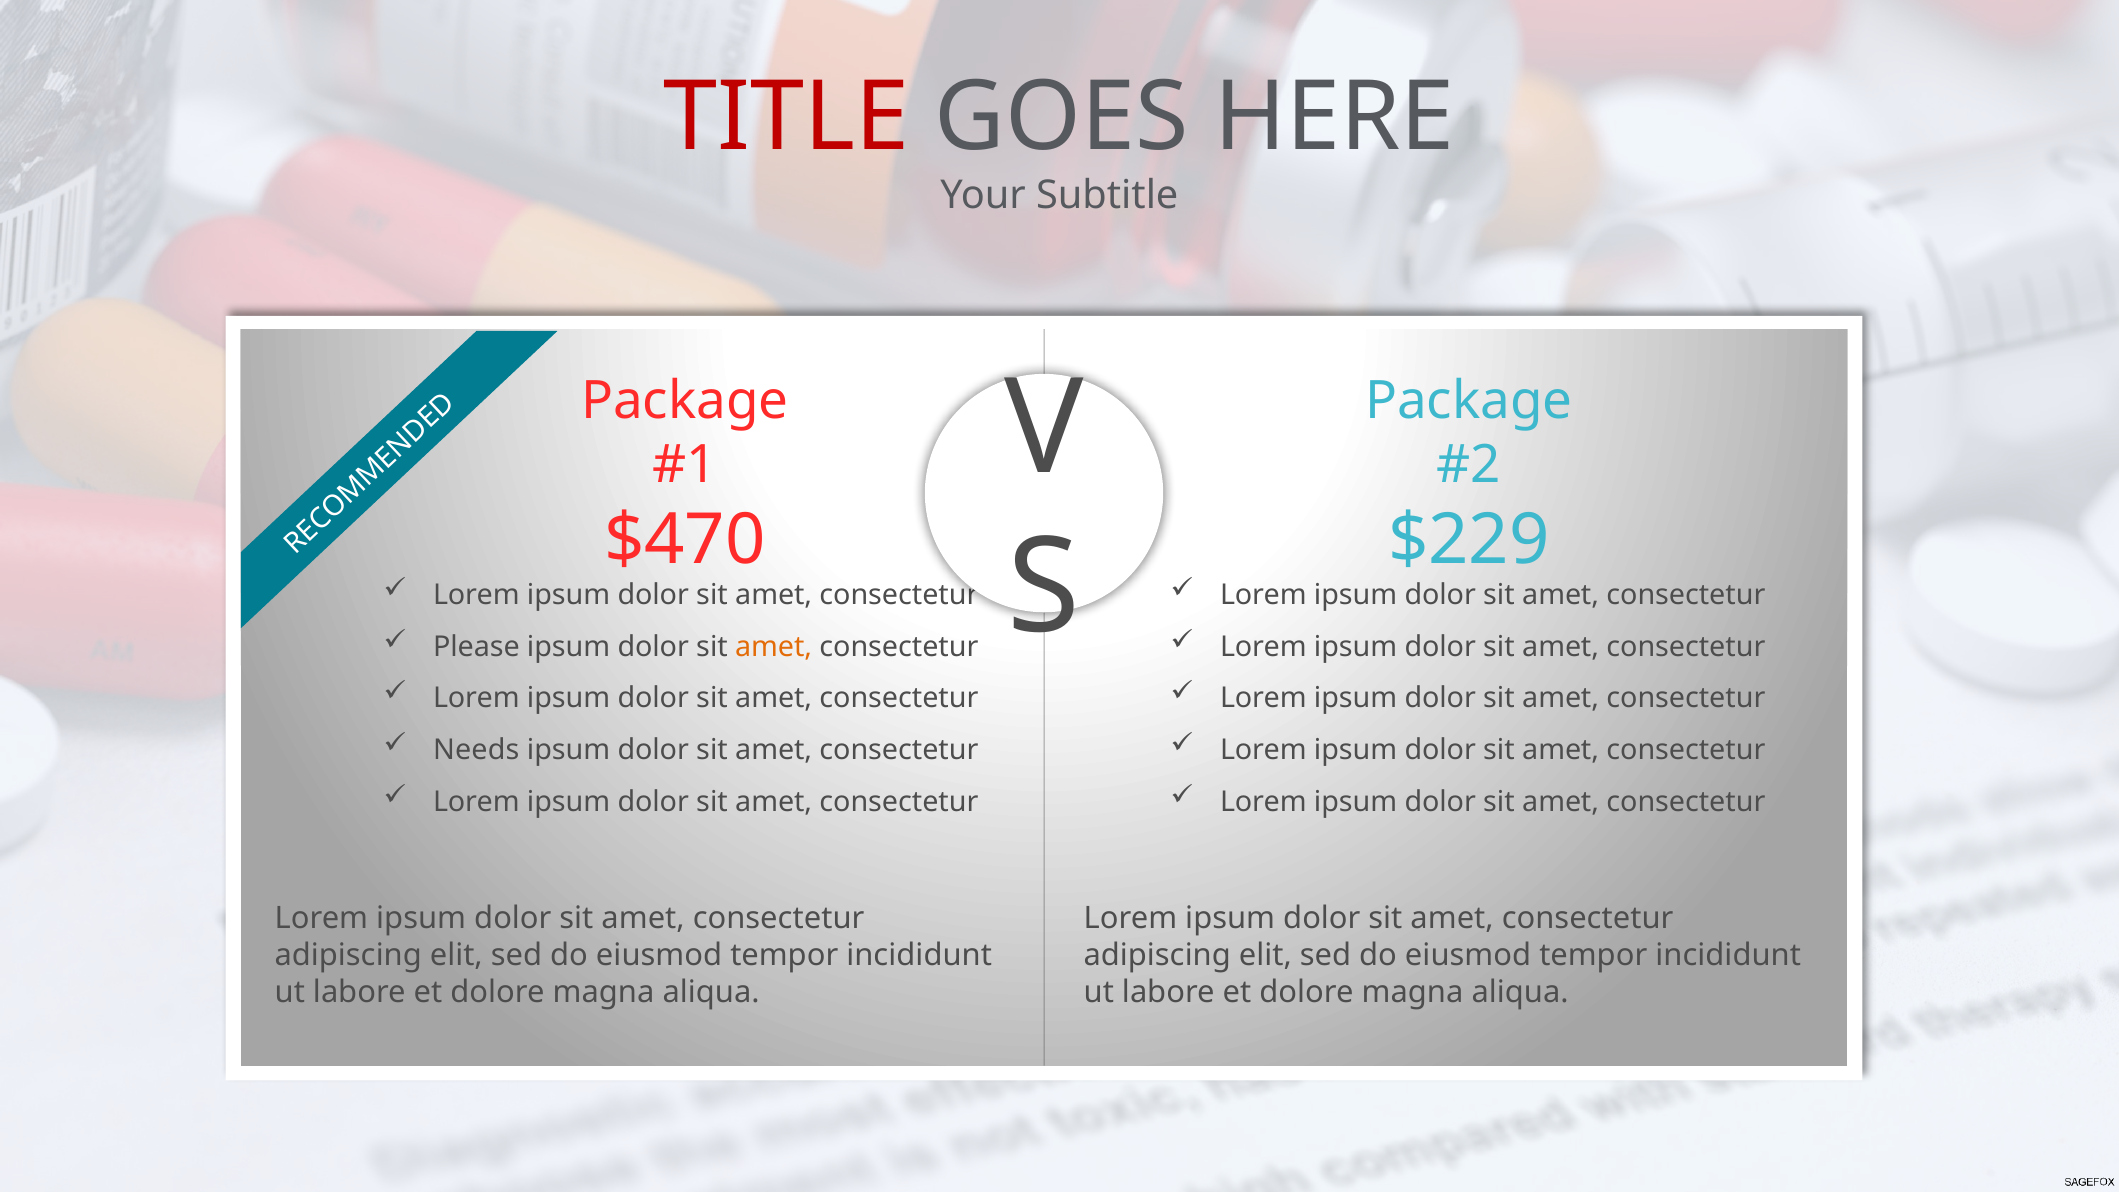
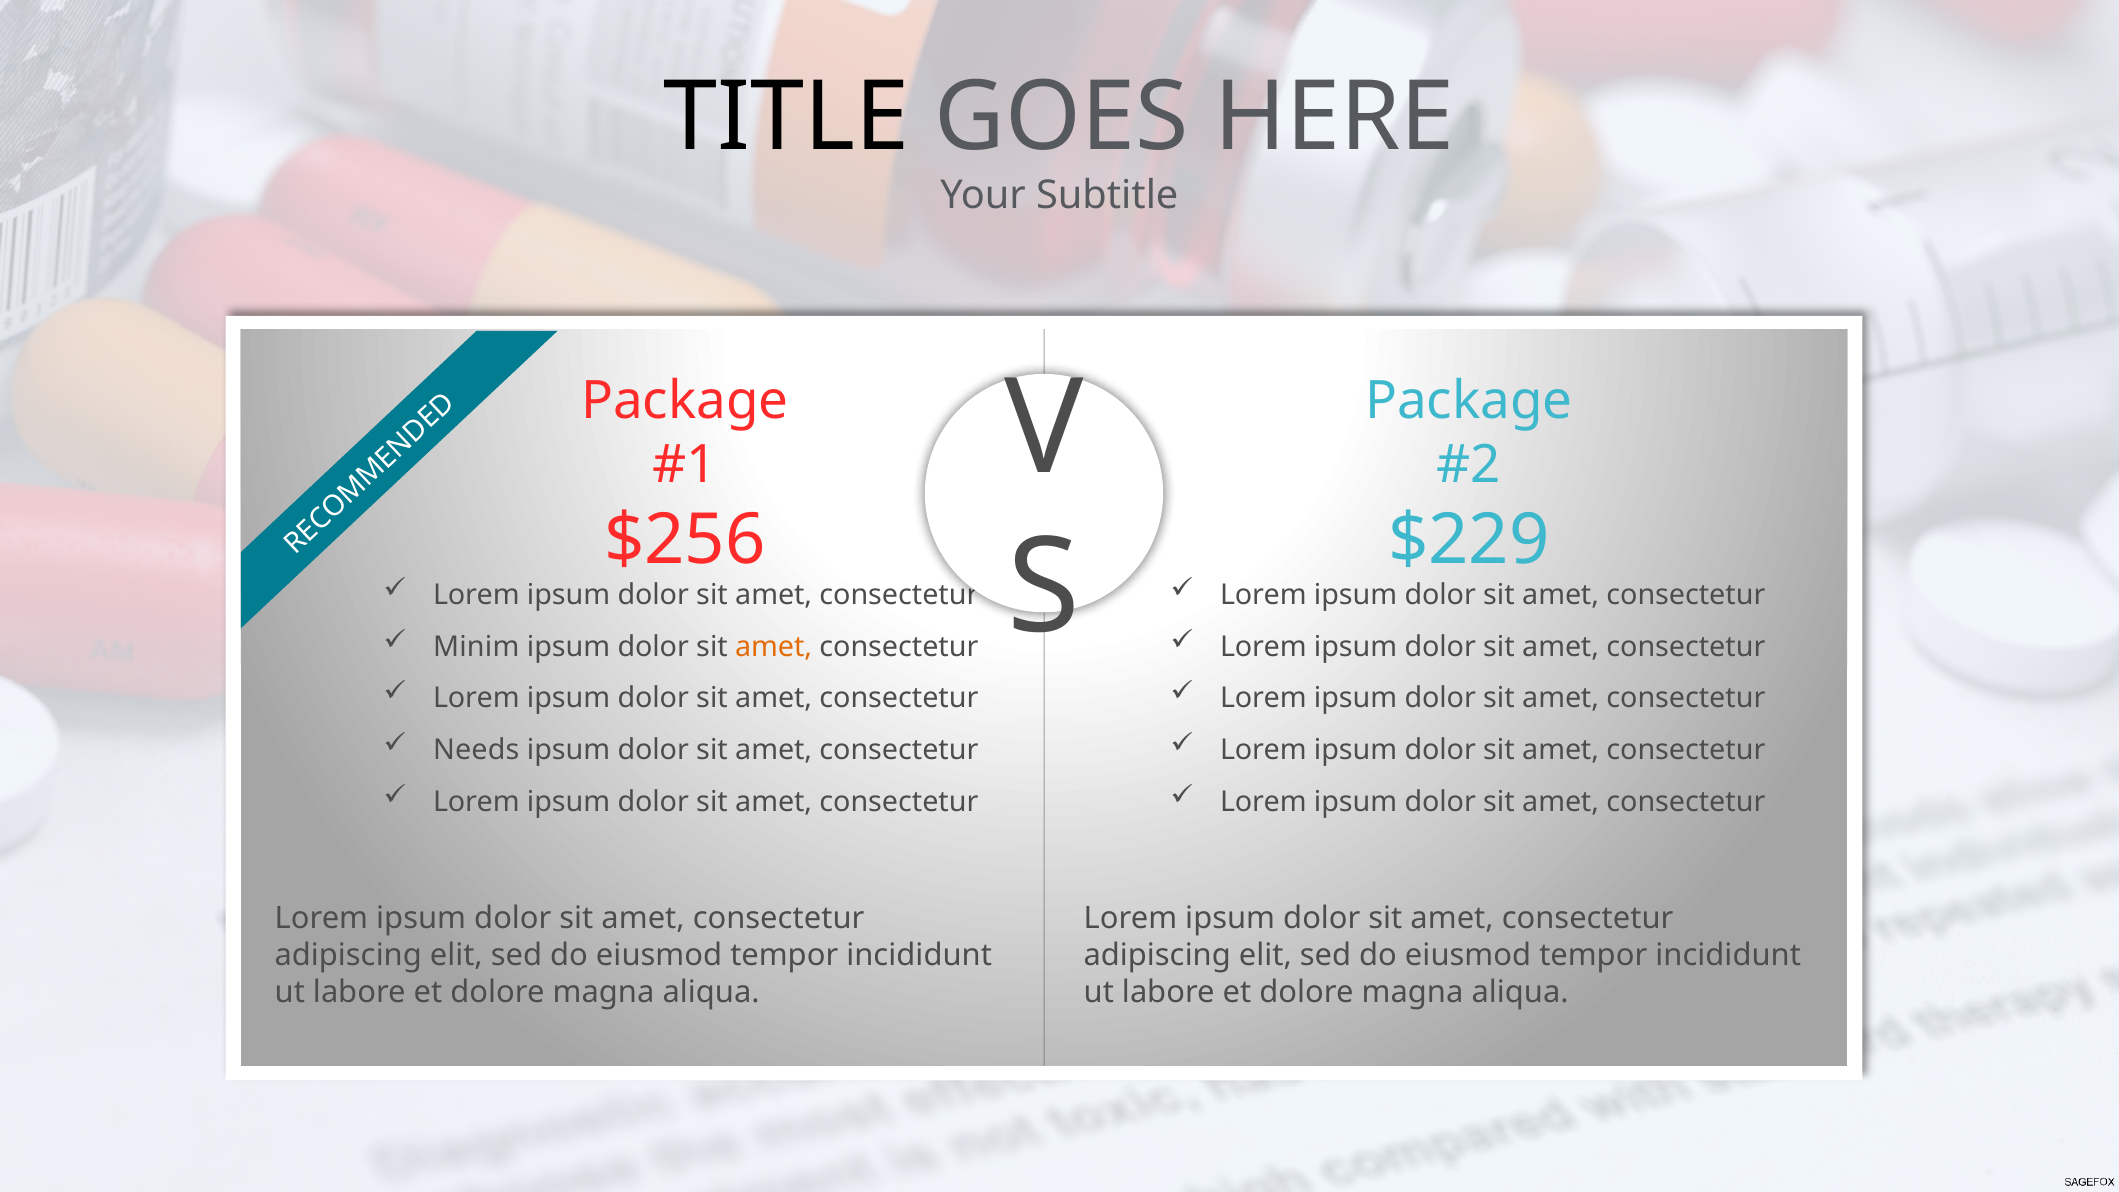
TITLE colour: red -> black (787, 118)
$470: $470 -> $256 (685, 540)
Please: Please -> Minim (476, 647)
